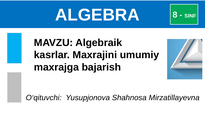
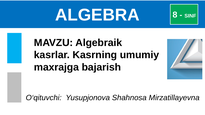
Maxrajini: Maxrajini -> Kasrning (95, 55)
